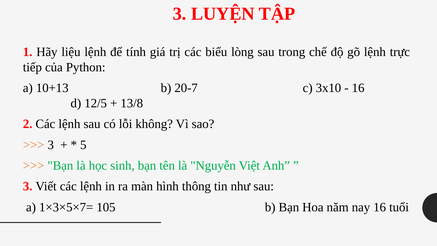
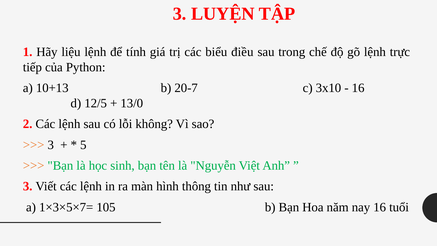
lòng: lòng -> điều (242, 52)
13/8: 13/8 -> 13/0 (132, 103)
